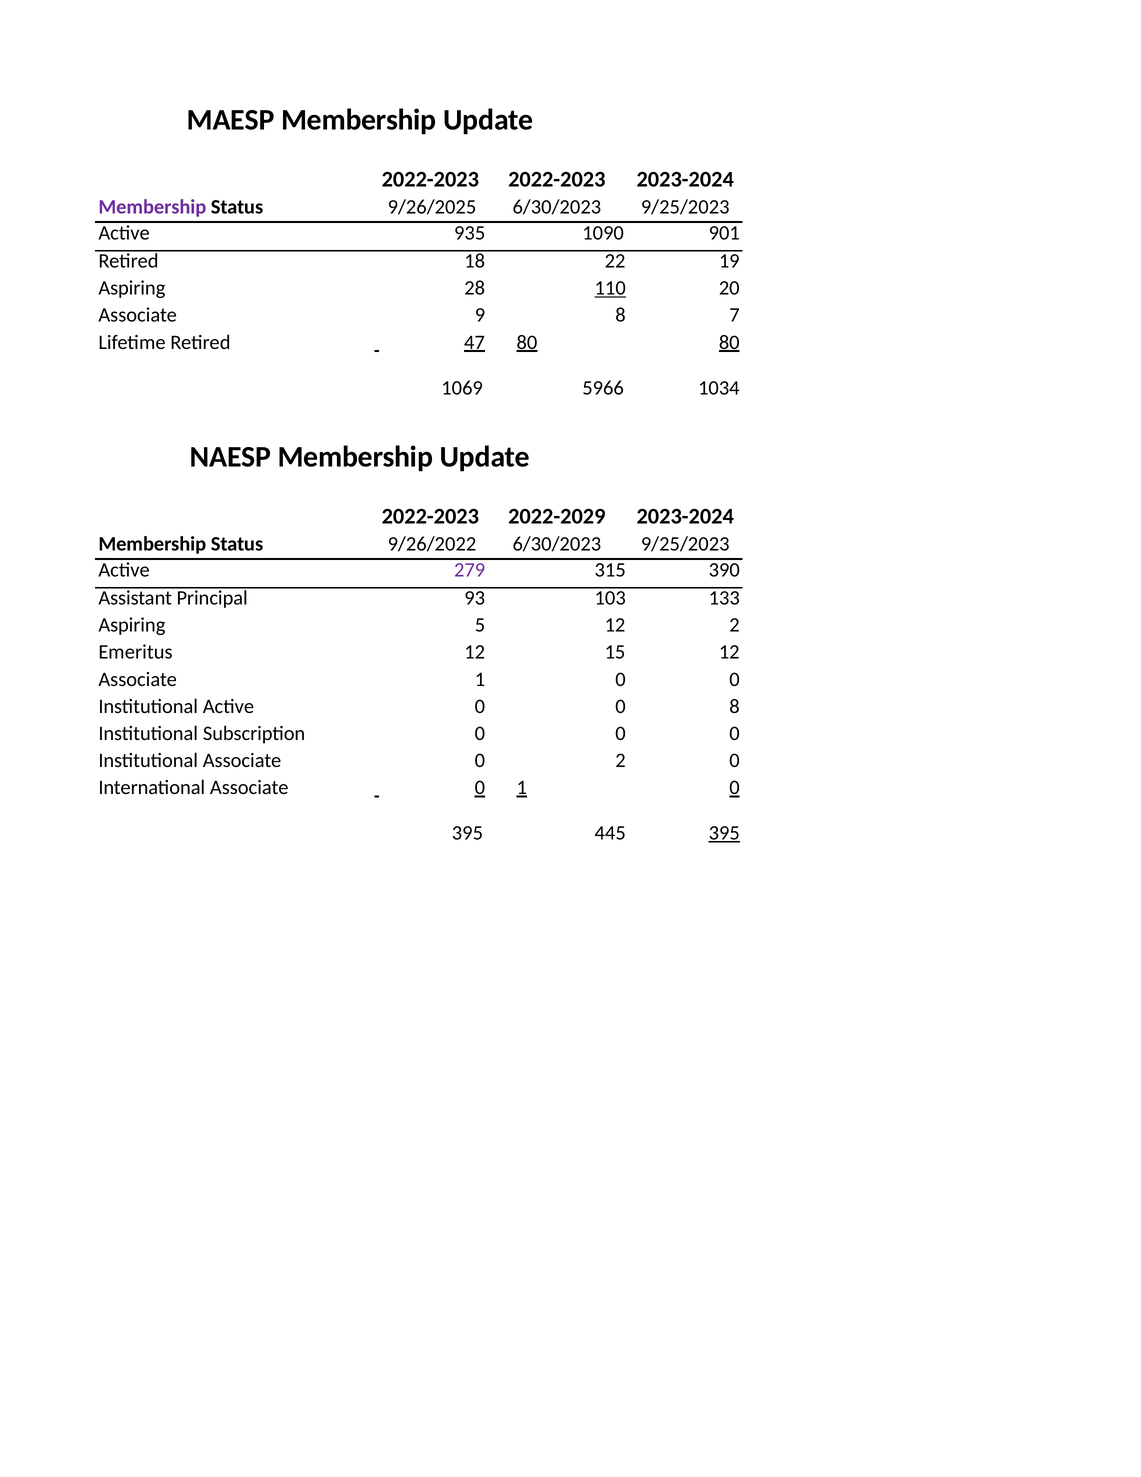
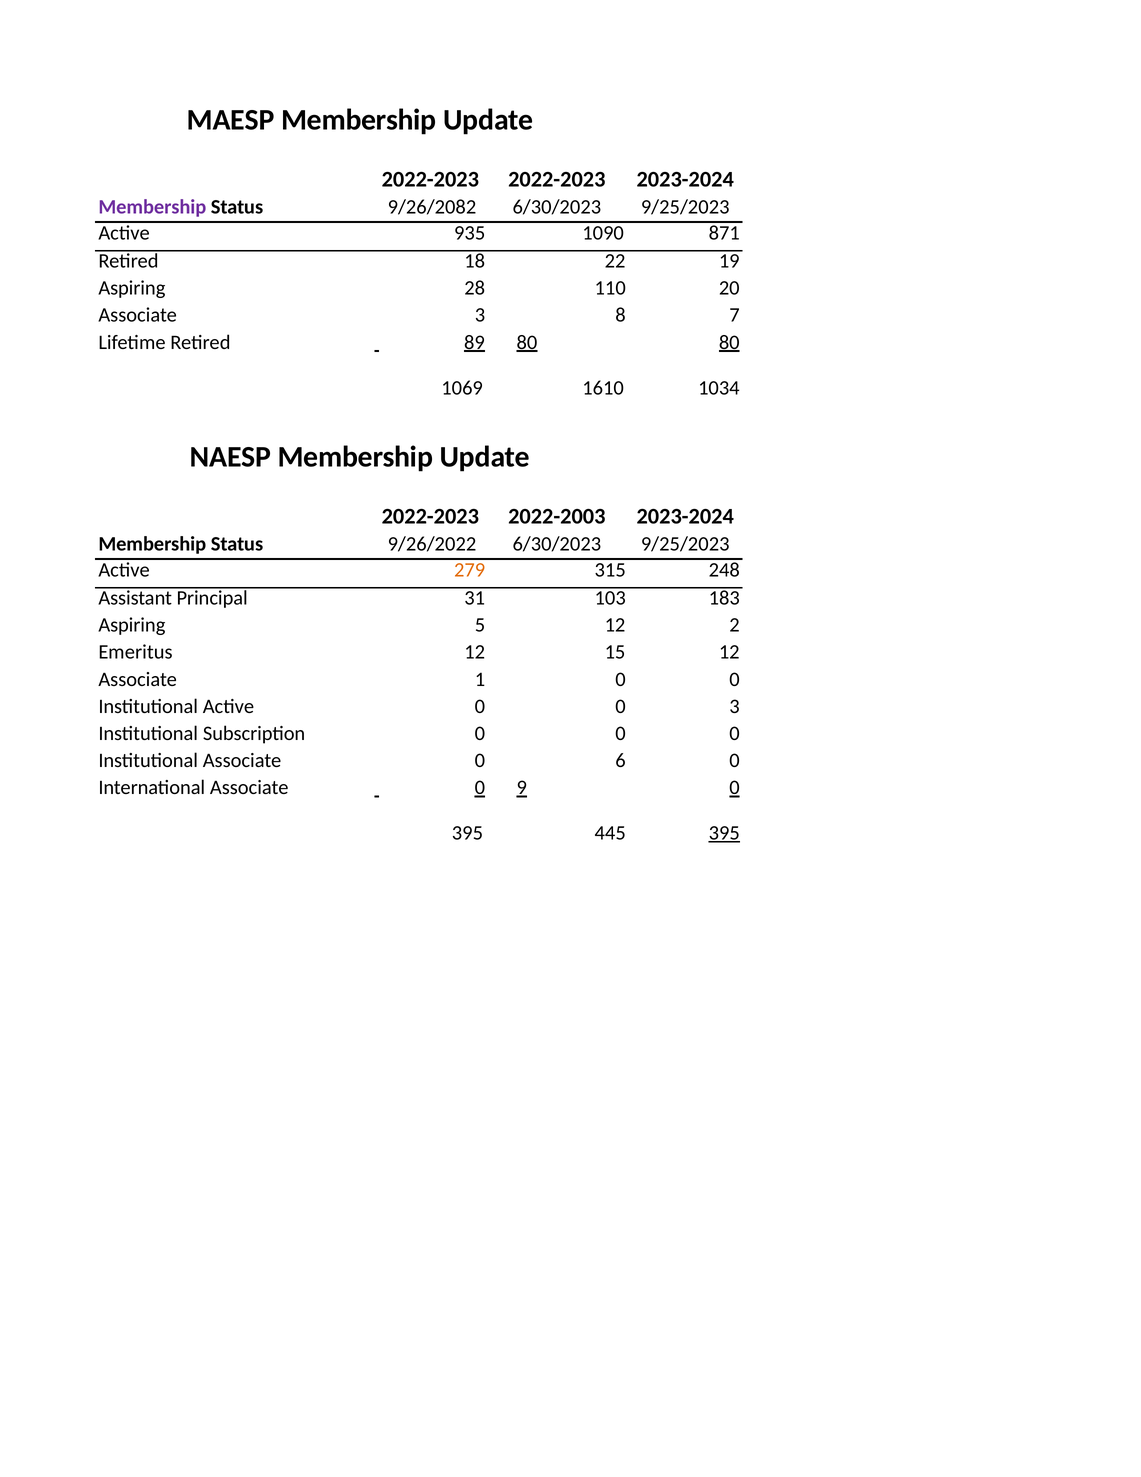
9/26/2025: 9/26/2025 -> 9/26/2082 (432, 207)
901: 901 -> 871 (724, 233)
110 underline: present -> none (610, 288)
Associate 9: 9 -> 3 (480, 315)
47: 47 -> 89 (474, 342)
5966: 5966 -> 1610 (603, 388)
2022-2029: 2022-2029 -> 2022-2003 (557, 516)
279 colour: purple -> orange (470, 570)
390: 390 -> 248 (724, 570)
93: 93 -> 31 (475, 598)
133: 133 -> 183 (724, 598)
0 8: 8 -> 3 (734, 706)
0 2: 2 -> 6 (620, 760)
0 1: 1 -> 9 (522, 787)
